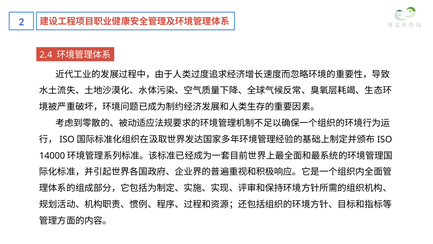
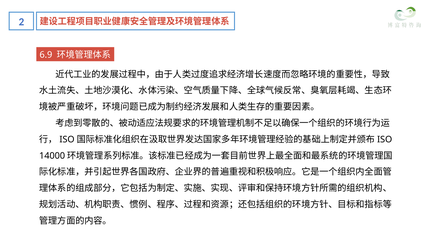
2.4: 2.4 -> 6.9 (46, 55)
